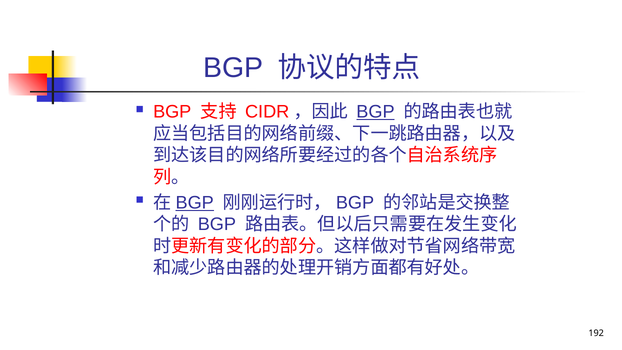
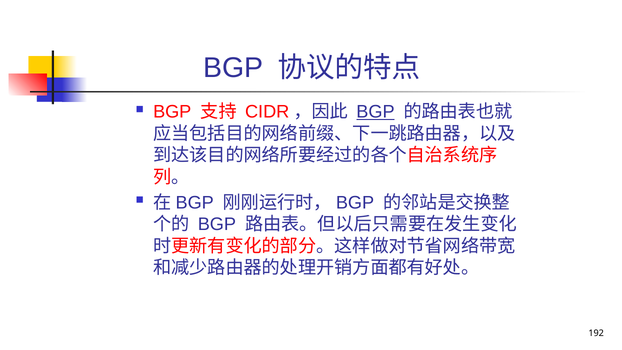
BGP underline: present -> none (195, 203)
